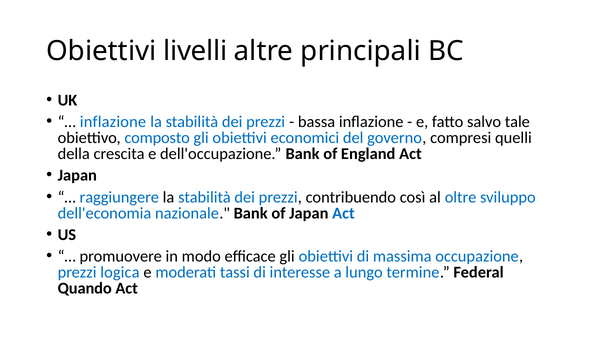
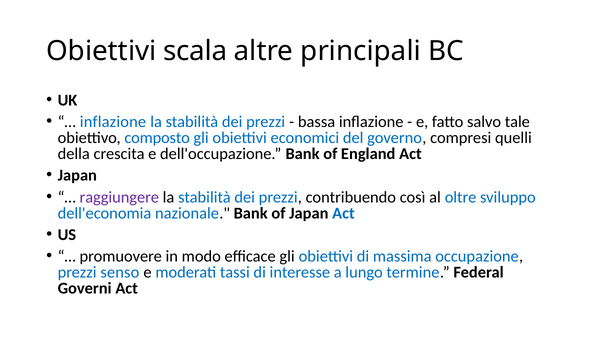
livelli: livelli -> scala (195, 51)
raggiungere colour: blue -> purple (119, 197)
logica: logica -> senso (120, 273)
Quando: Quando -> Governi (85, 289)
